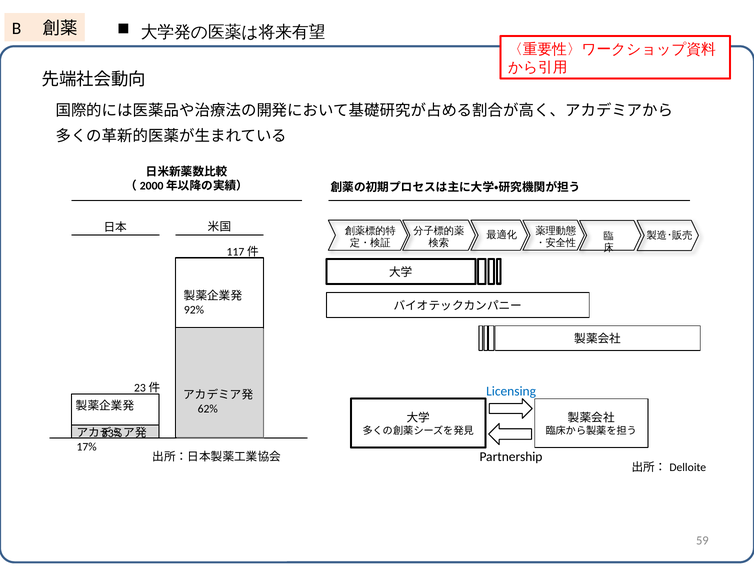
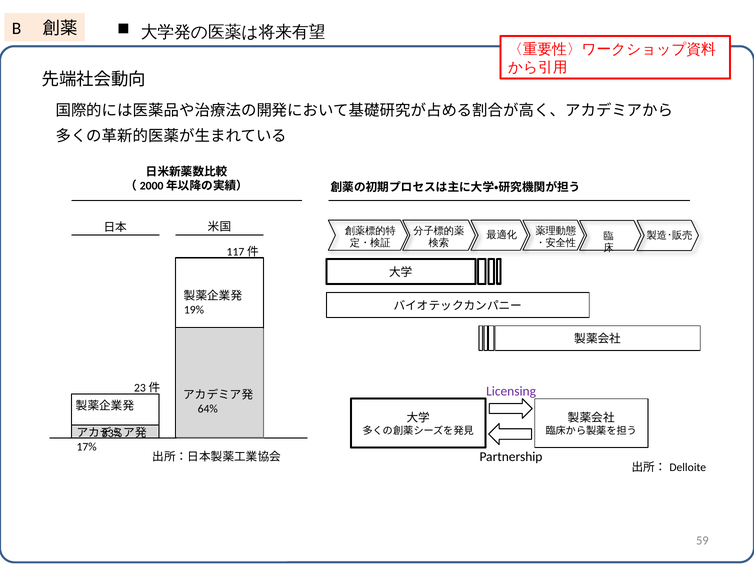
92%: 92% -> 19% (194, 310)
Licensing colour: blue -> purple (511, 391)
62%: 62% -> 64% (208, 408)
